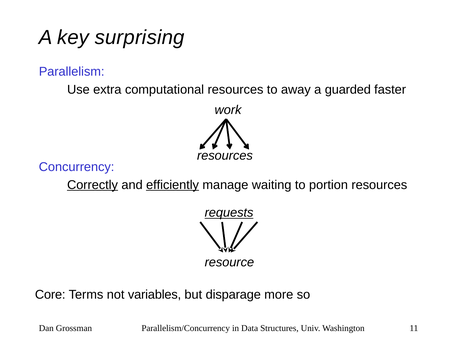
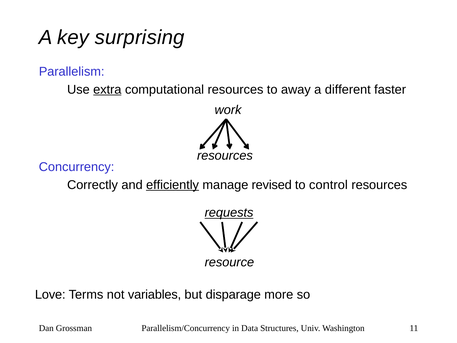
extra underline: none -> present (107, 90)
guarded: guarded -> different (348, 90)
Correctly underline: present -> none (92, 185)
waiting: waiting -> revised (272, 185)
portion: portion -> control (328, 185)
Core: Core -> Love (50, 294)
